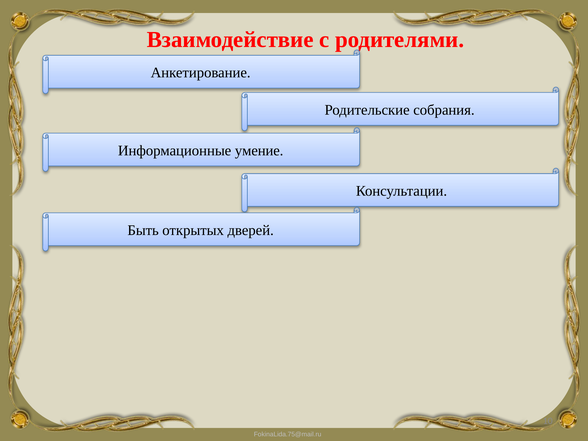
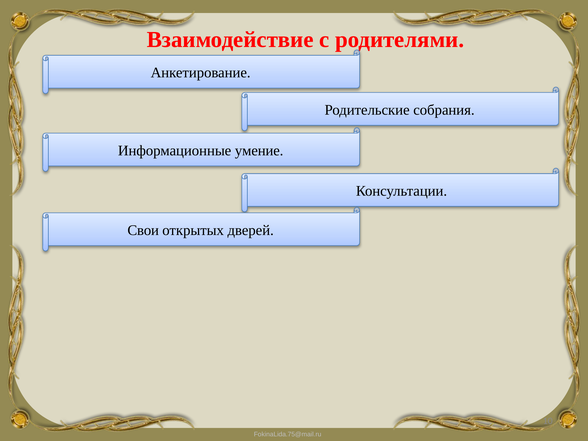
Быть: Быть -> Свои (143, 230)
